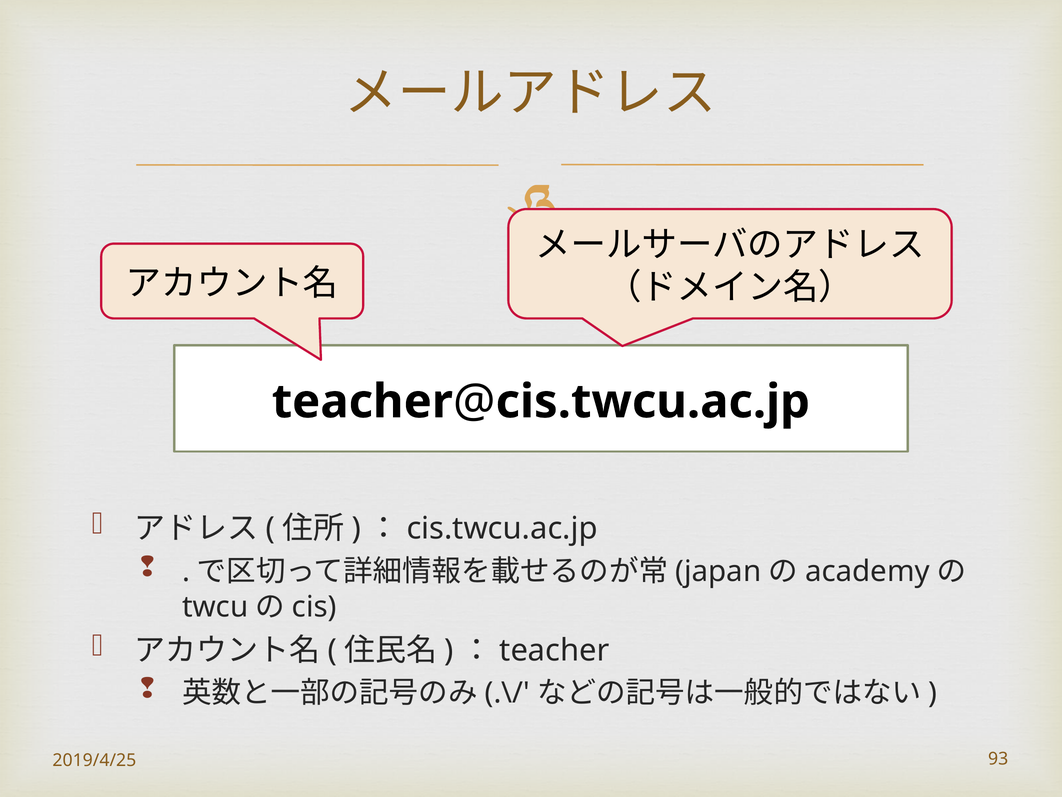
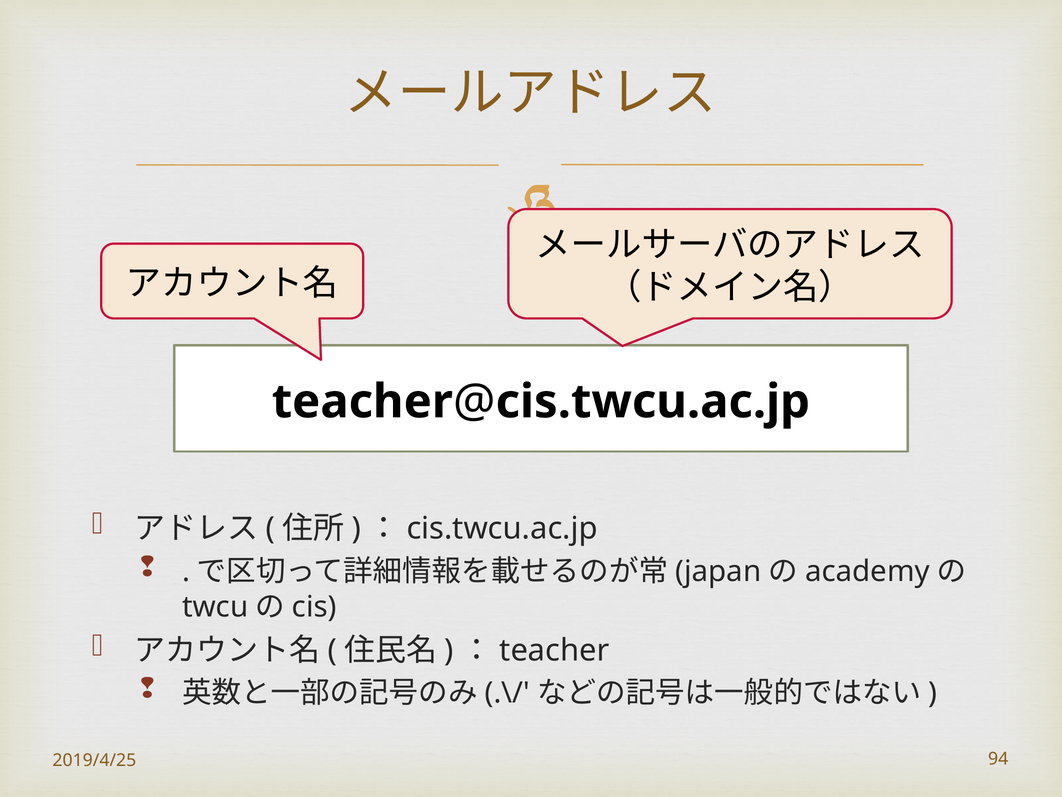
93: 93 -> 94 (998, 759)
